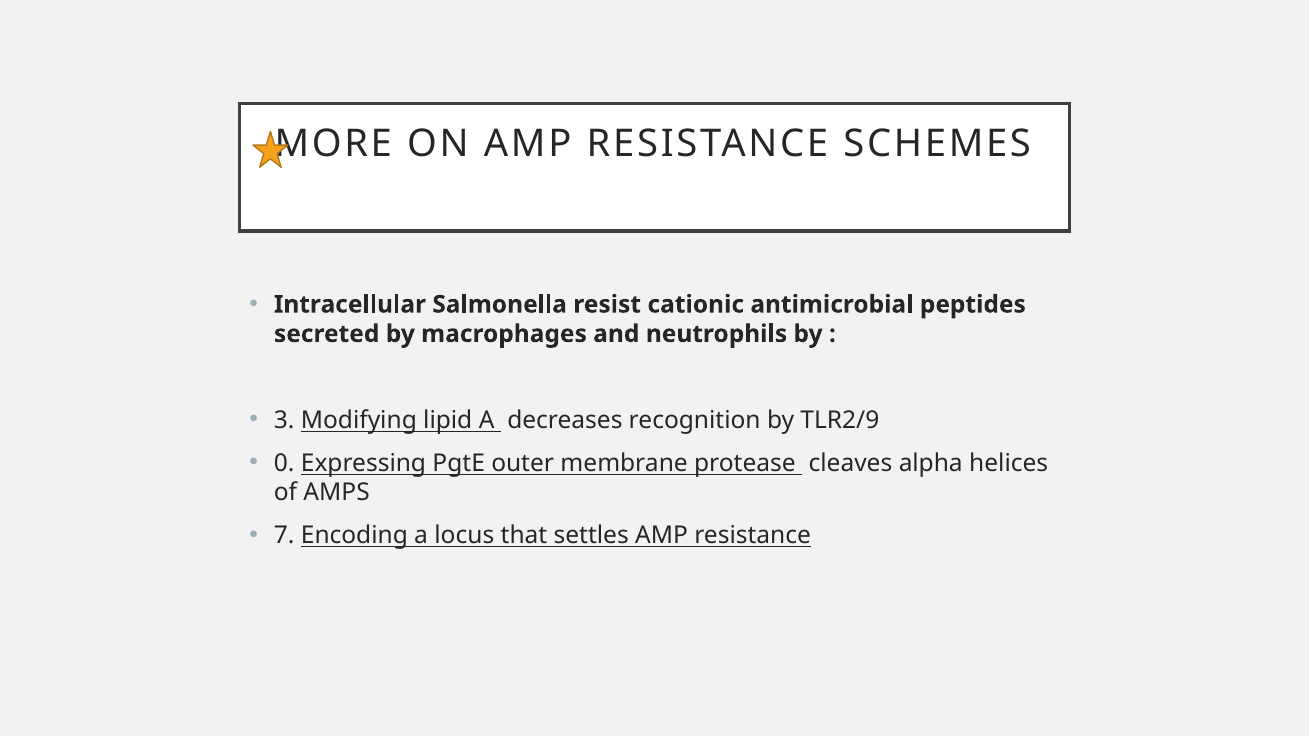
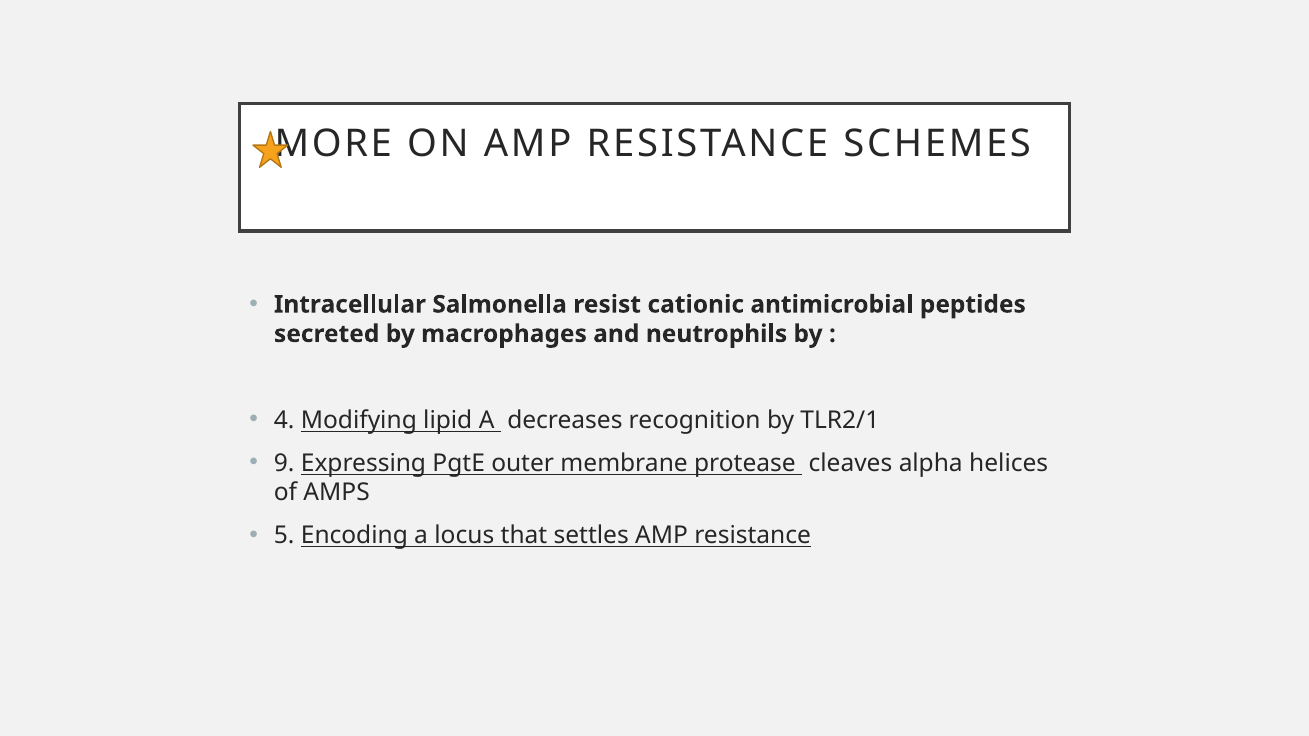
3: 3 -> 4 (284, 420)
TLR2/9: TLR2/9 -> TLR2/1 (840, 420)
0: 0 -> 9 (284, 463)
7: 7 -> 5 (284, 536)
